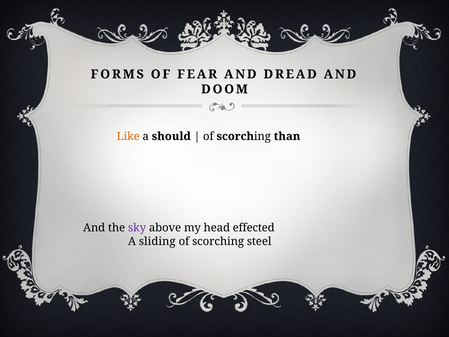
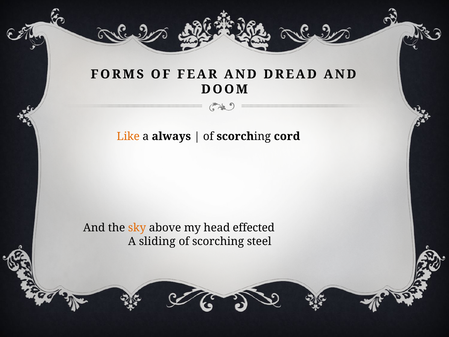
should: should -> always (171, 136)
than: than -> cord (287, 136)
sky colour: purple -> orange (137, 228)
